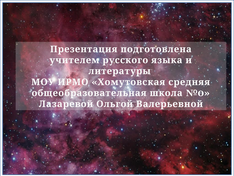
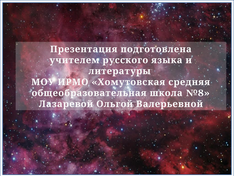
№0: №0 -> №8 (198, 93)
